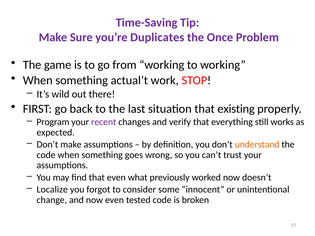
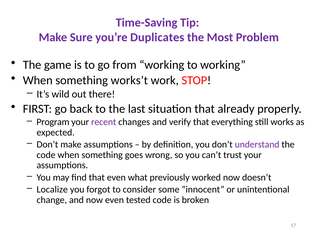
Once: Once -> Most (220, 37)
actual’t: actual’t -> works’t (129, 80)
existing: existing -> already (236, 109)
understand colour: orange -> purple (257, 145)
